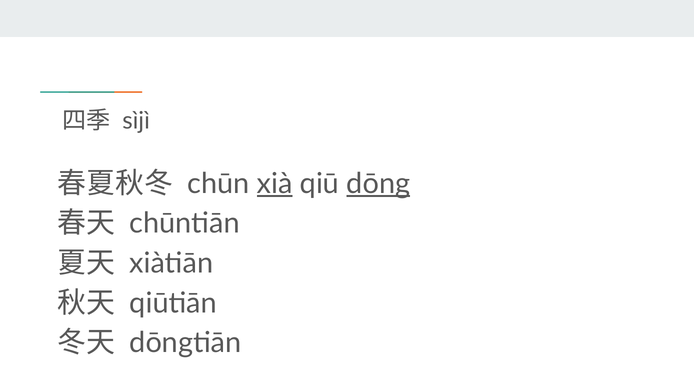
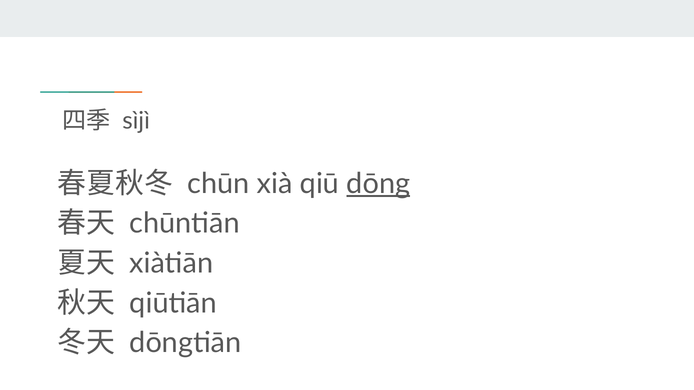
xià underline: present -> none (275, 184)
